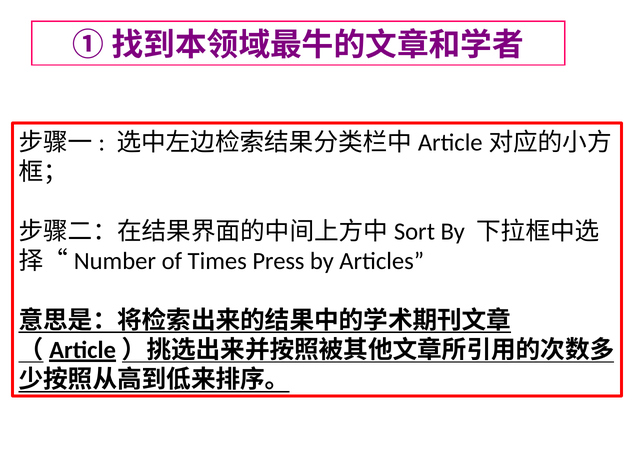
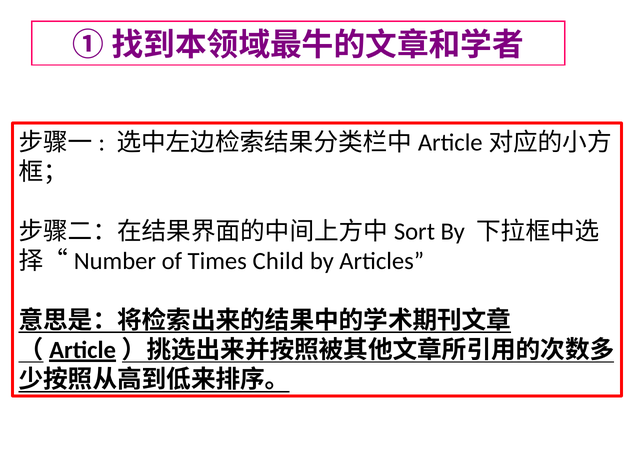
Press: Press -> Child (278, 261)
